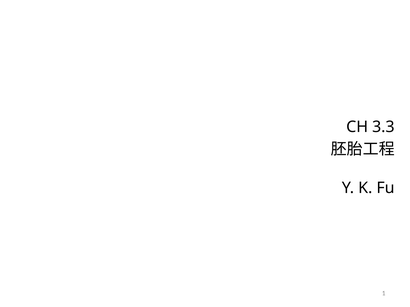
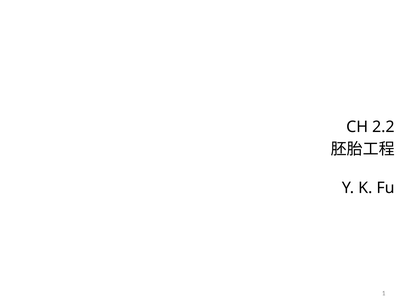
3.3: 3.3 -> 2.2 (383, 127)
